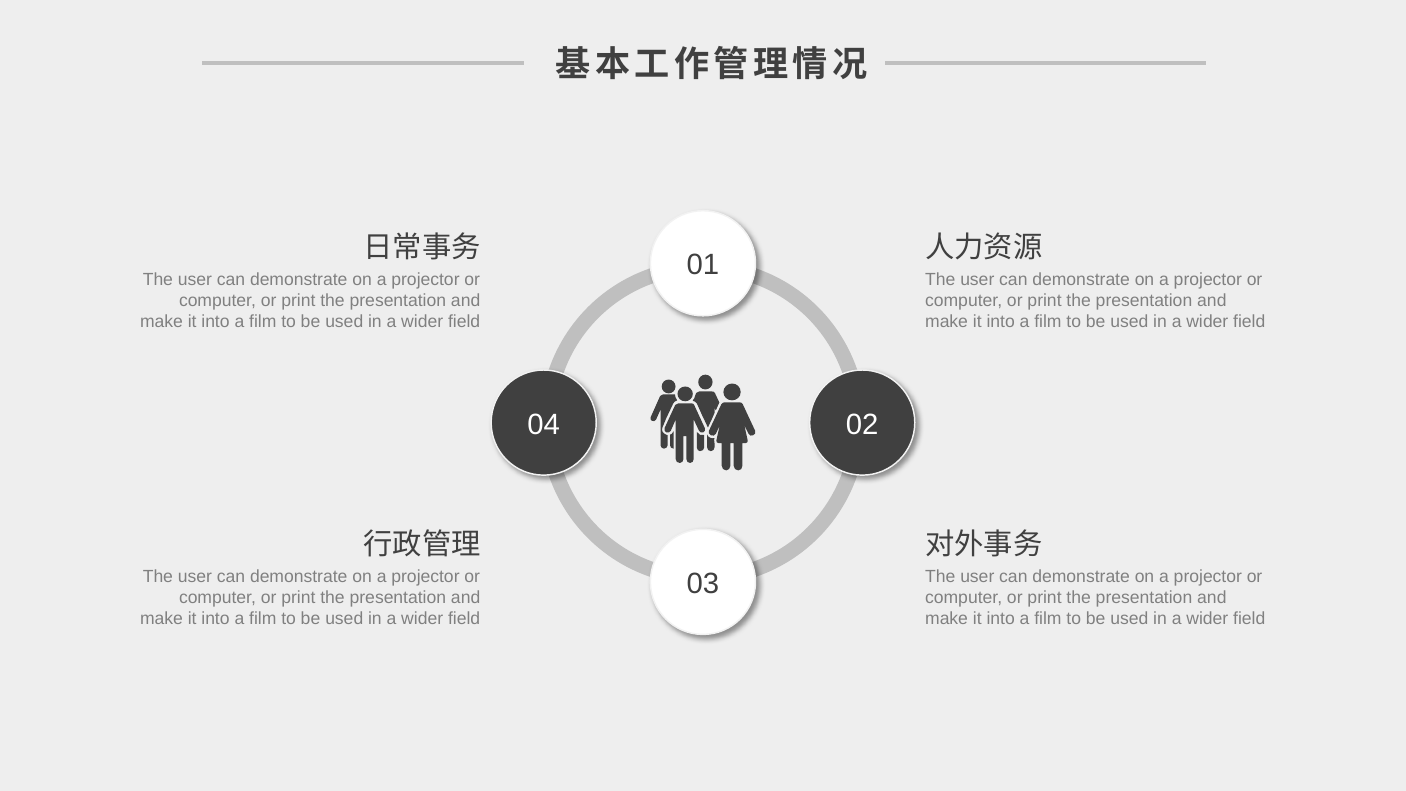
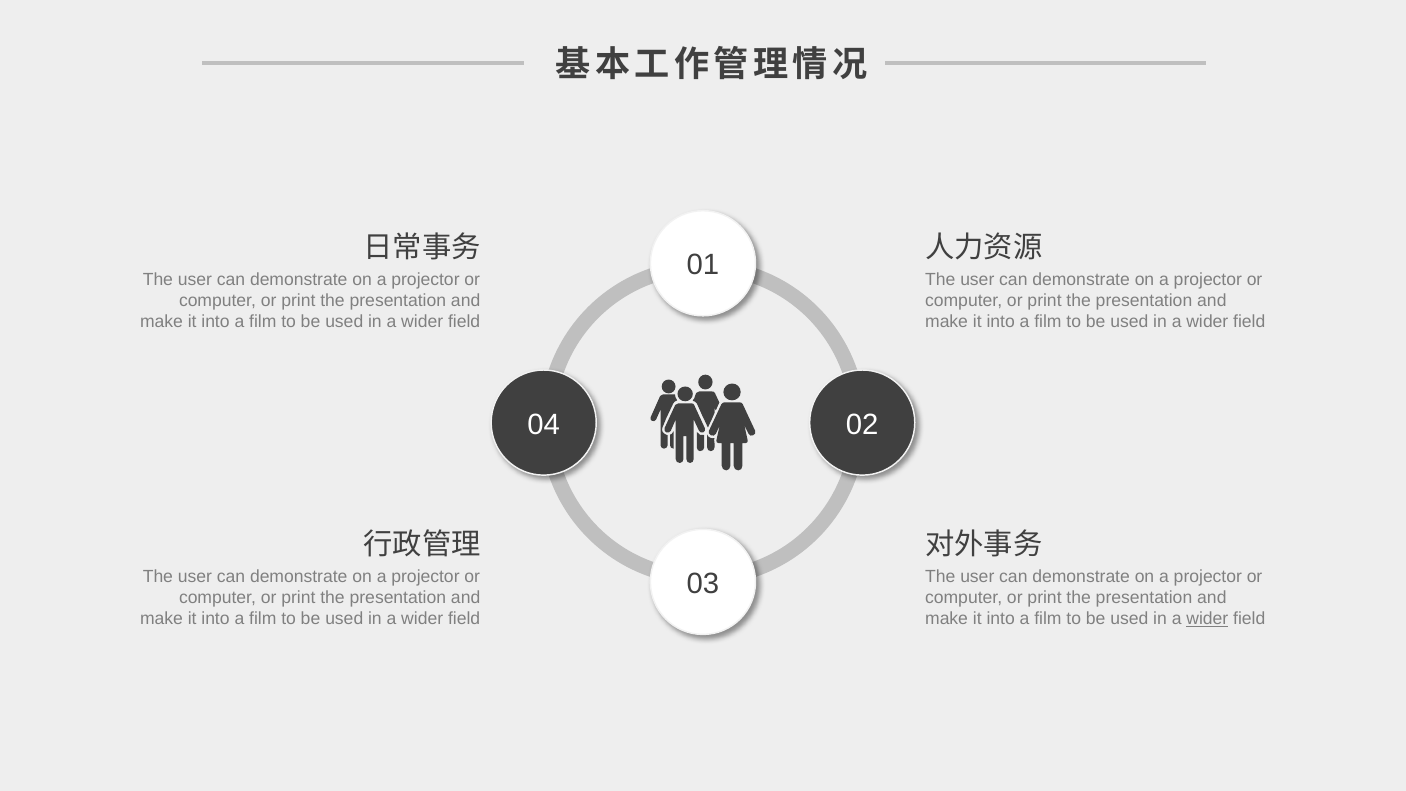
wider underline: none -> present (1207, 619)
